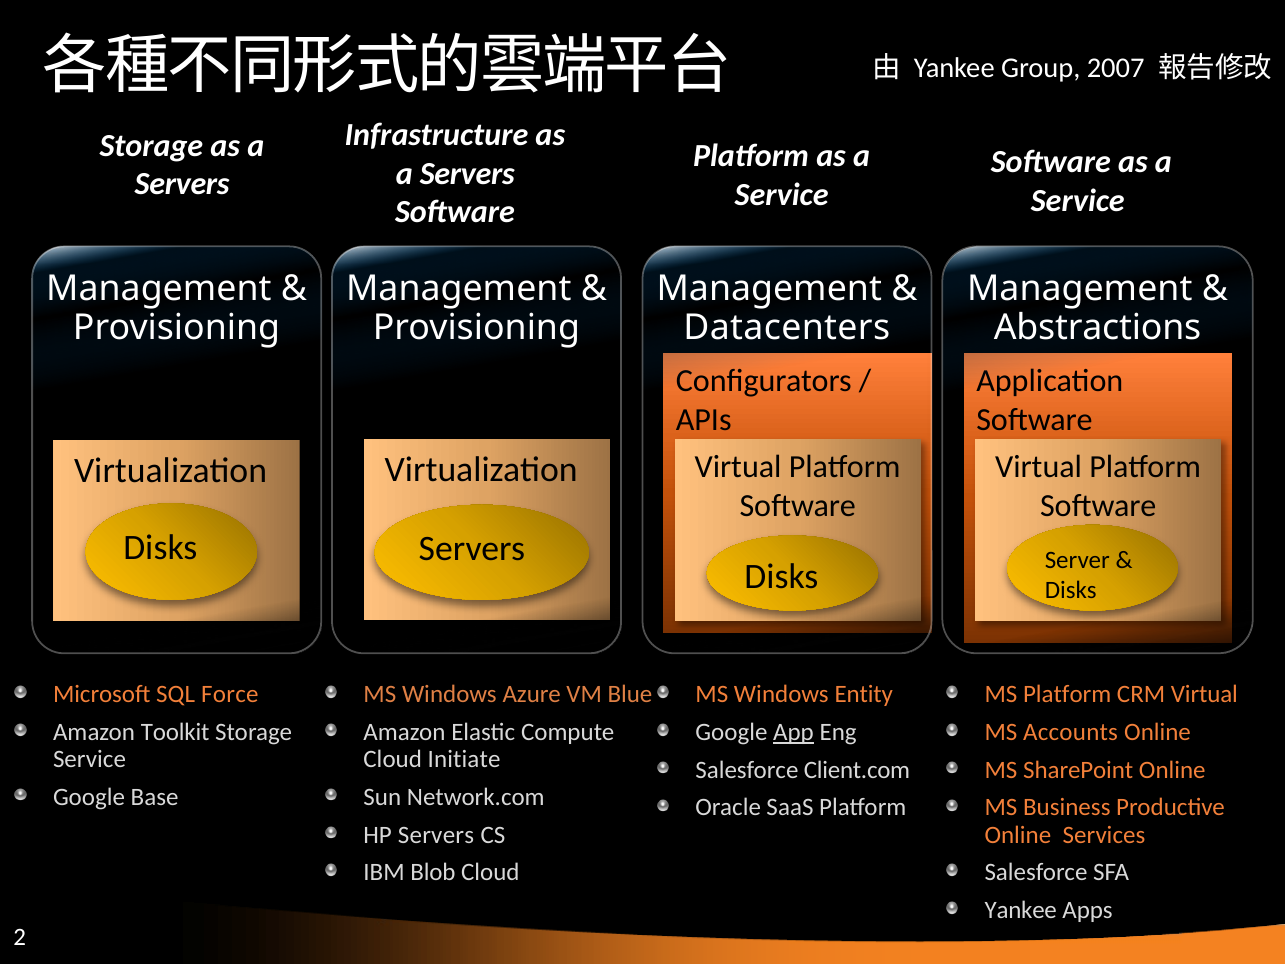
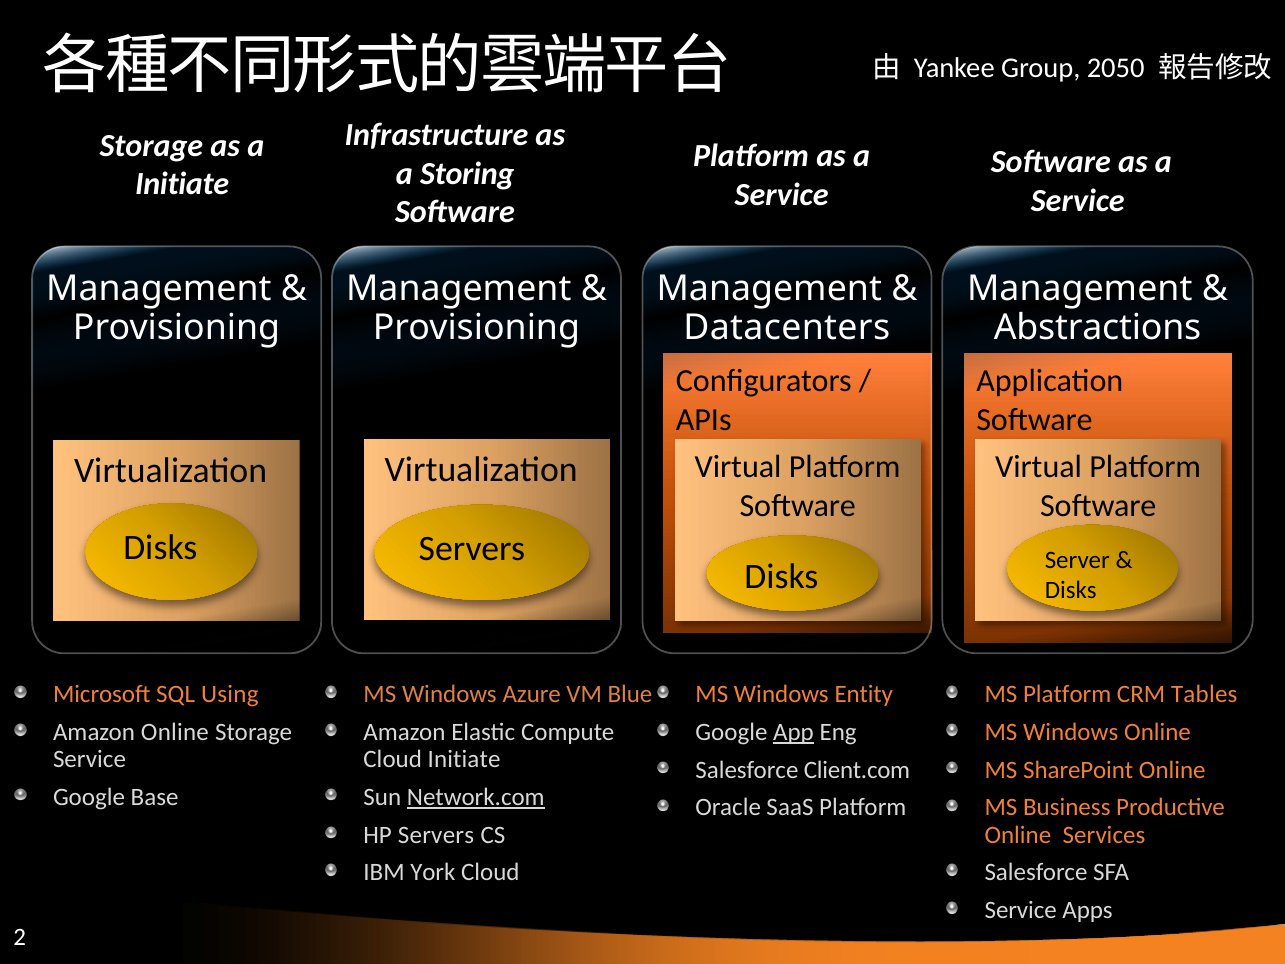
2007: 2007 -> 2050 (1116, 68)
Servers: Servers -> Storing (467, 173)
Servers: Servers -> Initiate (182, 184)
Force: Force -> Using (230, 694)
CRM Virtual: Virtual -> Tables (1204, 694)
Amazon Toolkit: Toolkit -> Online (175, 732)
Accounts: Accounts -> Windows (1071, 732)
Network.com underline: none -> present (476, 797)
Blob: Blob -> York (433, 872)
Yankee: Yankee -> Service (1021, 910)
